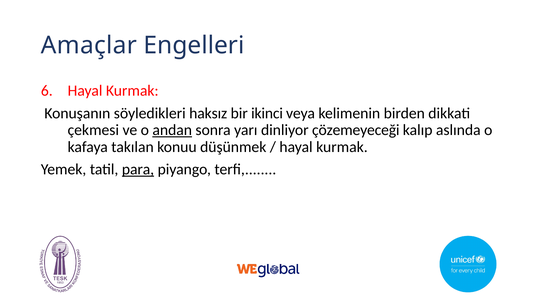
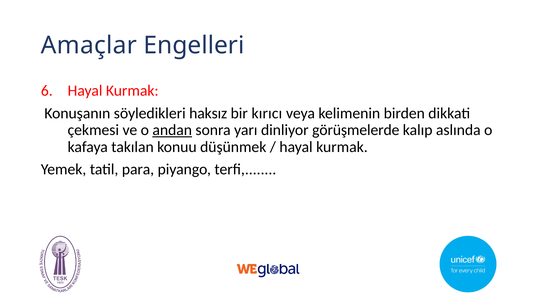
ikinci: ikinci -> kırıcı (267, 113)
çözemeyeceği: çözemeyeceği -> görüşmelerde (356, 130)
para underline: present -> none (138, 169)
